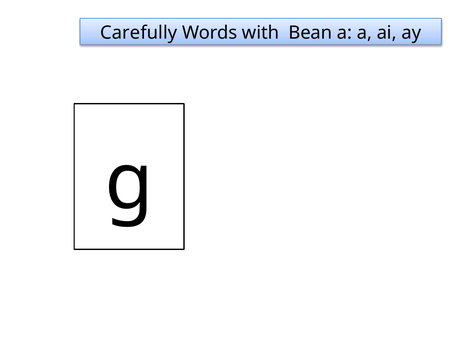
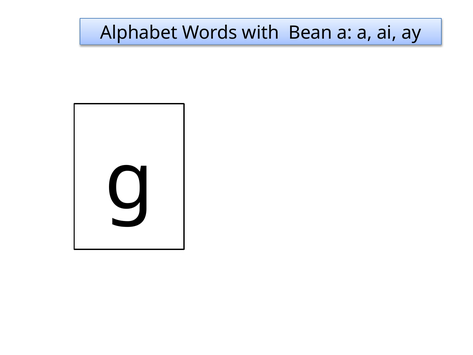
Carefully: Carefully -> Alphabet (139, 33)
